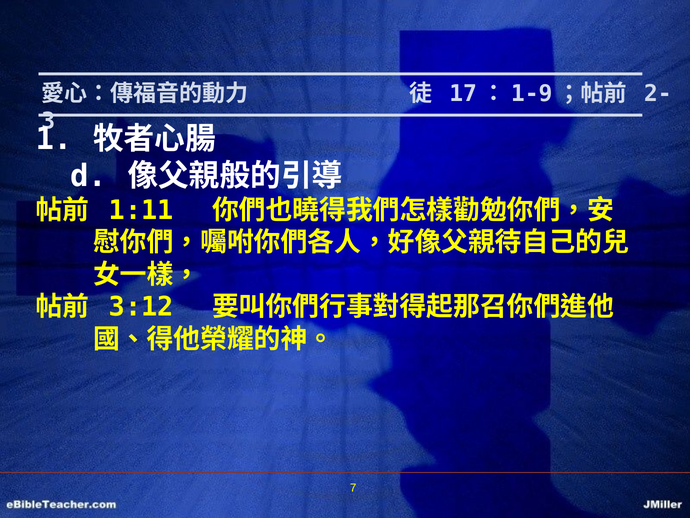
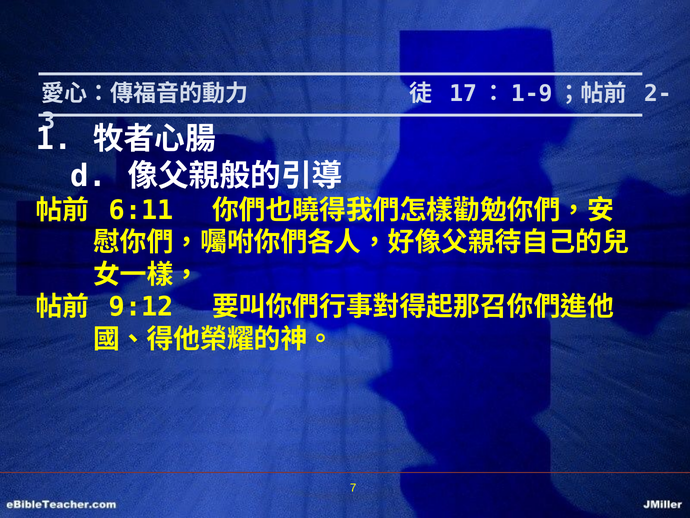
1:11: 1:11 -> 6:11 (141, 210)
3:12: 3:12 -> 9:12 (141, 307)
